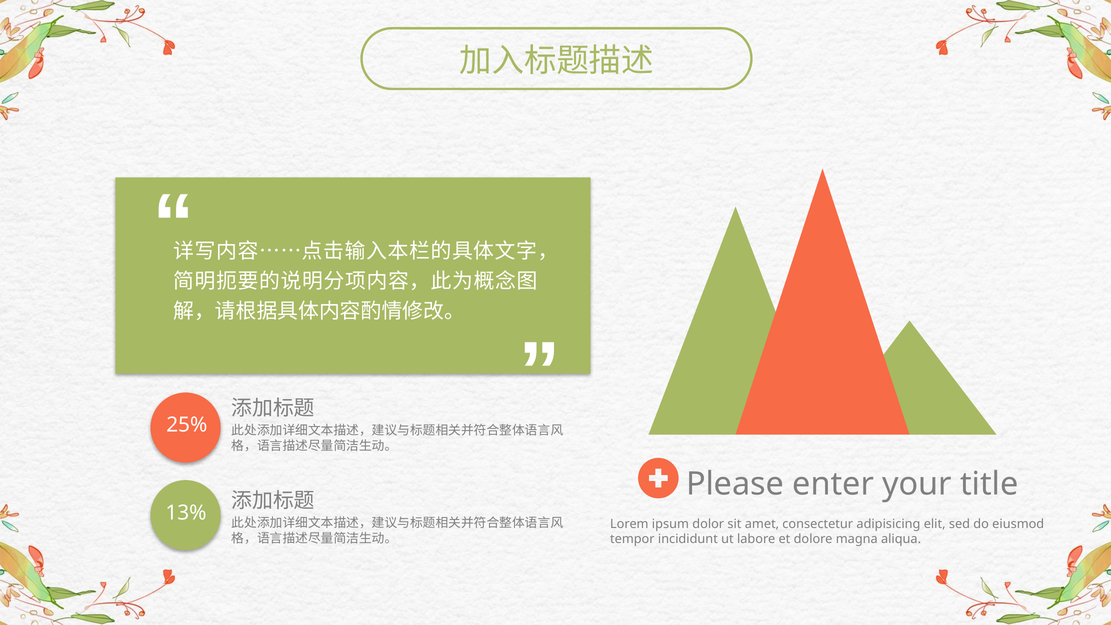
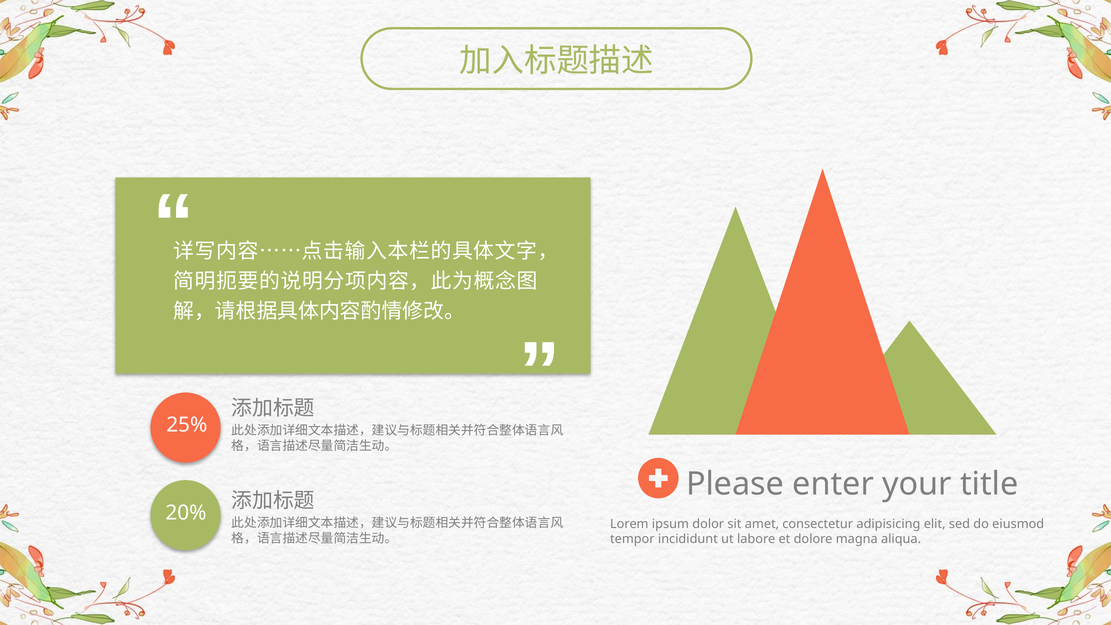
13%: 13% -> 20% (186, 513)
